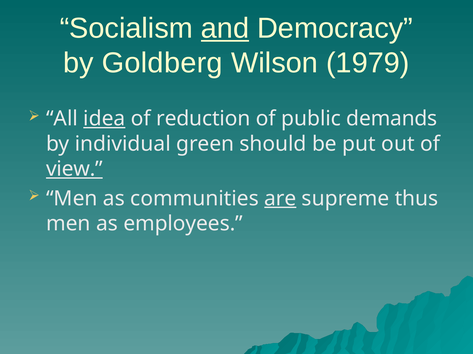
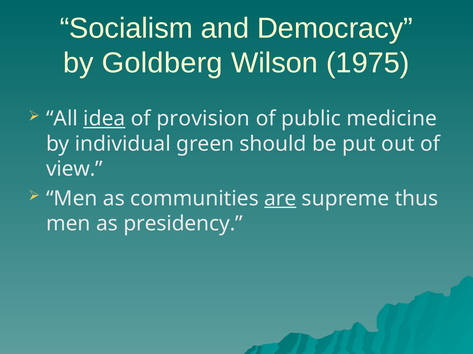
and underline: present -> none (225, 29)
1979: 1979 -> 1975 (368, 63)
reduction: reduction -> provision (203, 119)
demands: demands -> medicine (392, 119)
view underline: present -> none (74, 169)
employees: employees -> presidency (183, 224)
